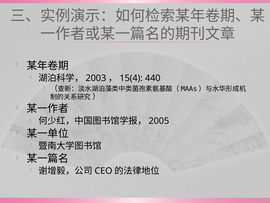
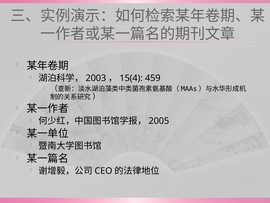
440: 440 -> 459 (153, 78)
